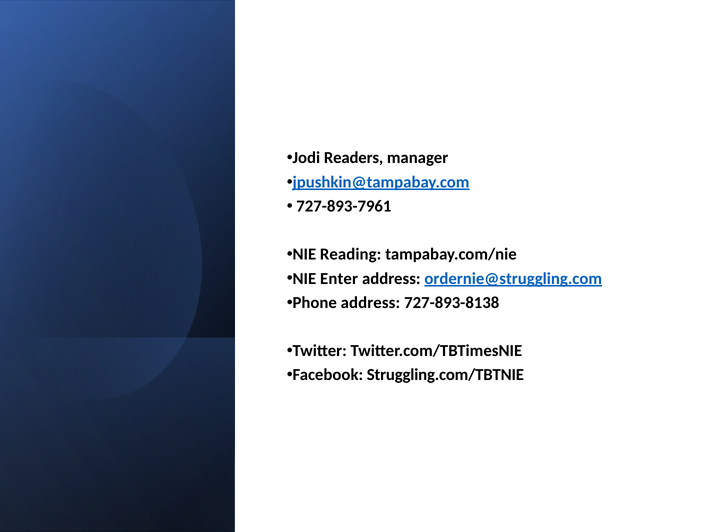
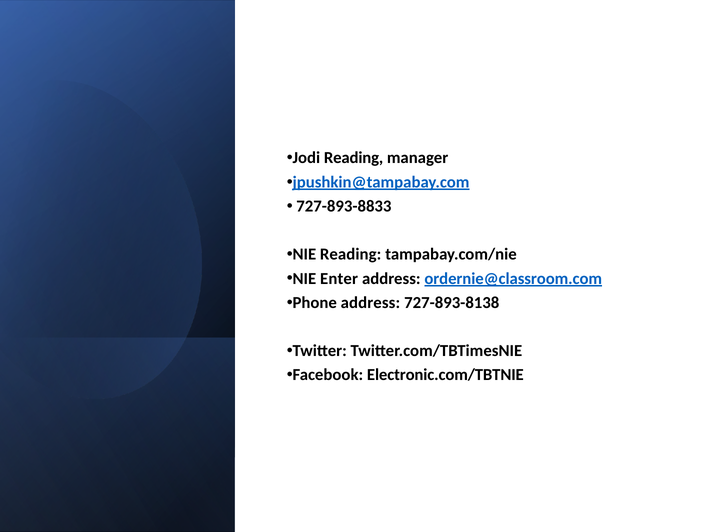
Jodi Readers: Readers -> Reading (354, 158)
727-893-7961: 727-893-7961 -> 727-893-8833 (344, 206)
ordernie@struggling.com: ordernie@struggling.com -> ordernie@classroom.com (513, 278)
Struggling.com/TBTNIE: Struggling.com/TBTNIE -> Electronic.com/TBTNIE (445, 375)
